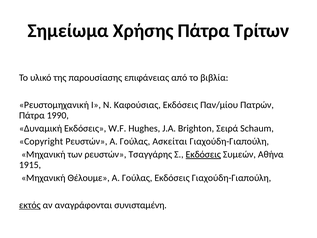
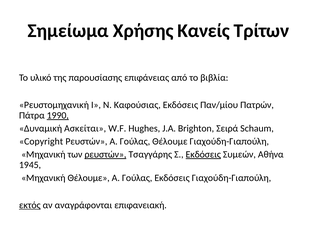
Χρήσης Πάτρα: Πάτρα -> Κανείς (204, 31)
1990 underline: none -> present (58, 115)
Δυναμική Εκδόσεις: Εκδόσεις -> Ασκείται (85, 128)
Γούλας Ασκείται: Ασκείται -> Θέλουμε (170, 141)
ρευστών underline: none -> present (105, 154)
1915: 1915 -> 1945 (30, 165)
συνισταμένη: συνισταμένη -> επιφανειακή (141, 205)
